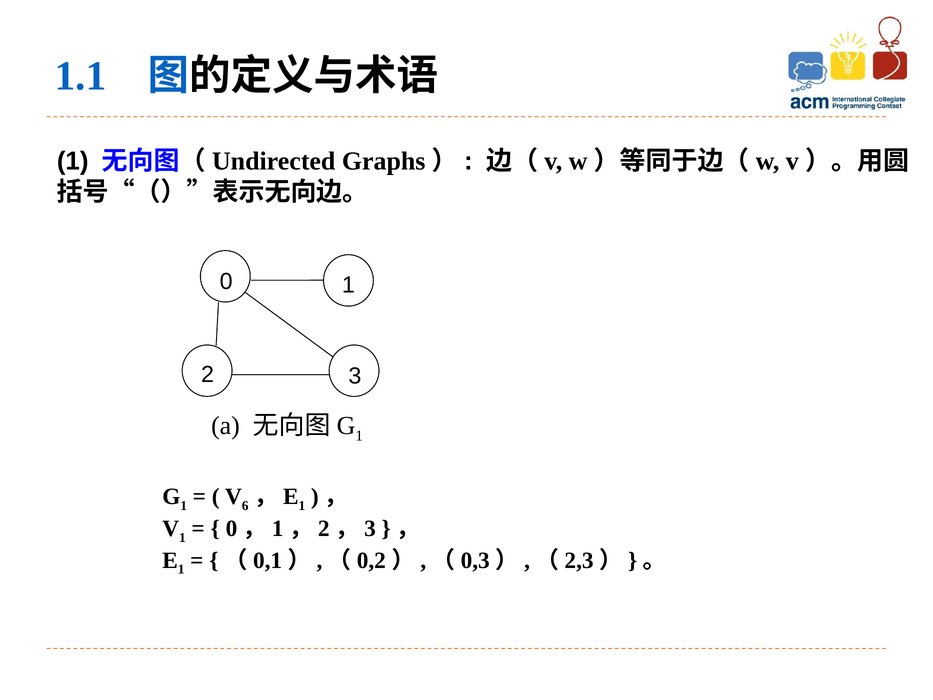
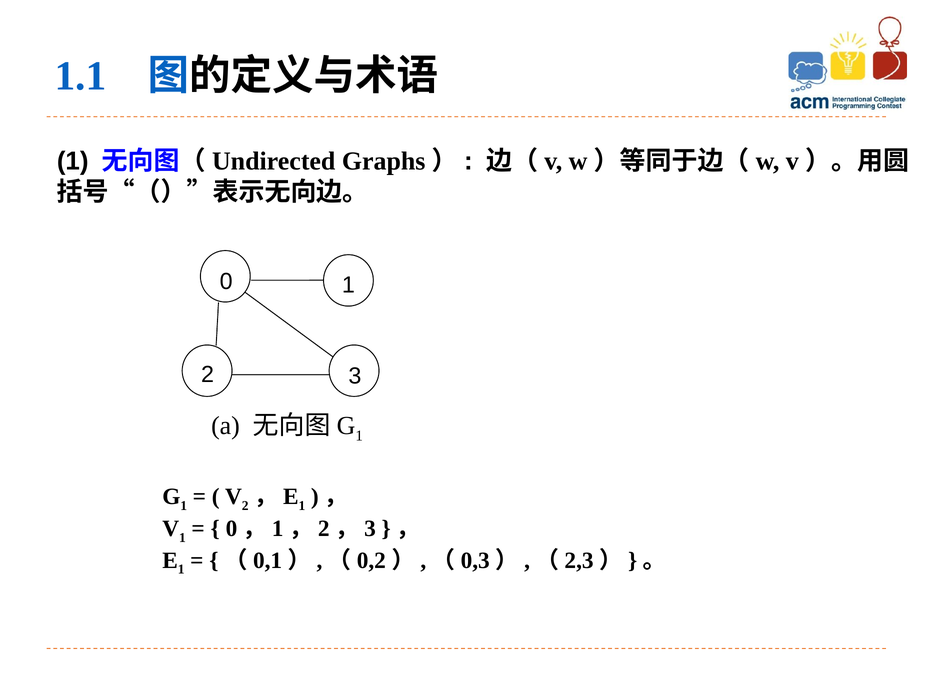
6: 6 -> 2 (245, 506)
